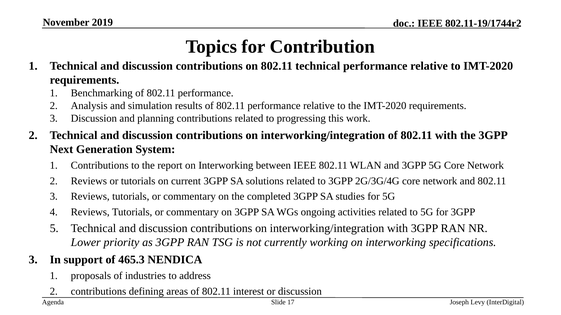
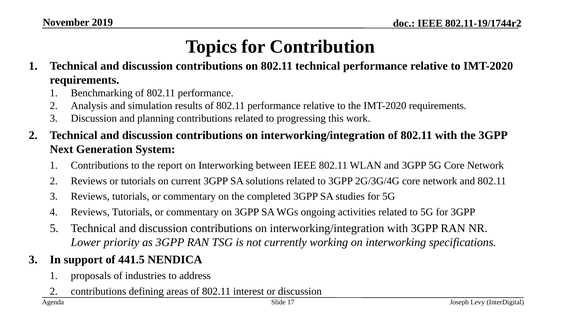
465.3: 465.3 -> 441.5 (131, 260)
